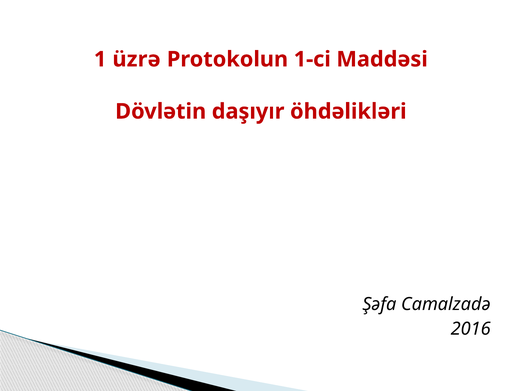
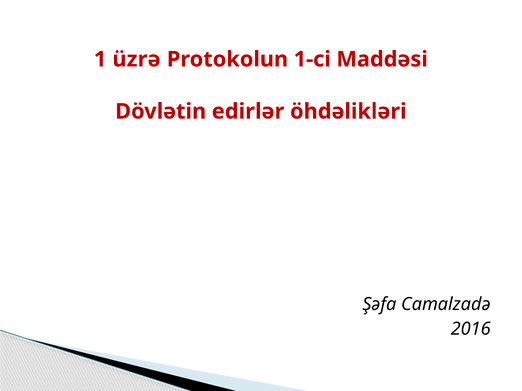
daşıyır: daşıyır -> edirlər (248, 112)
